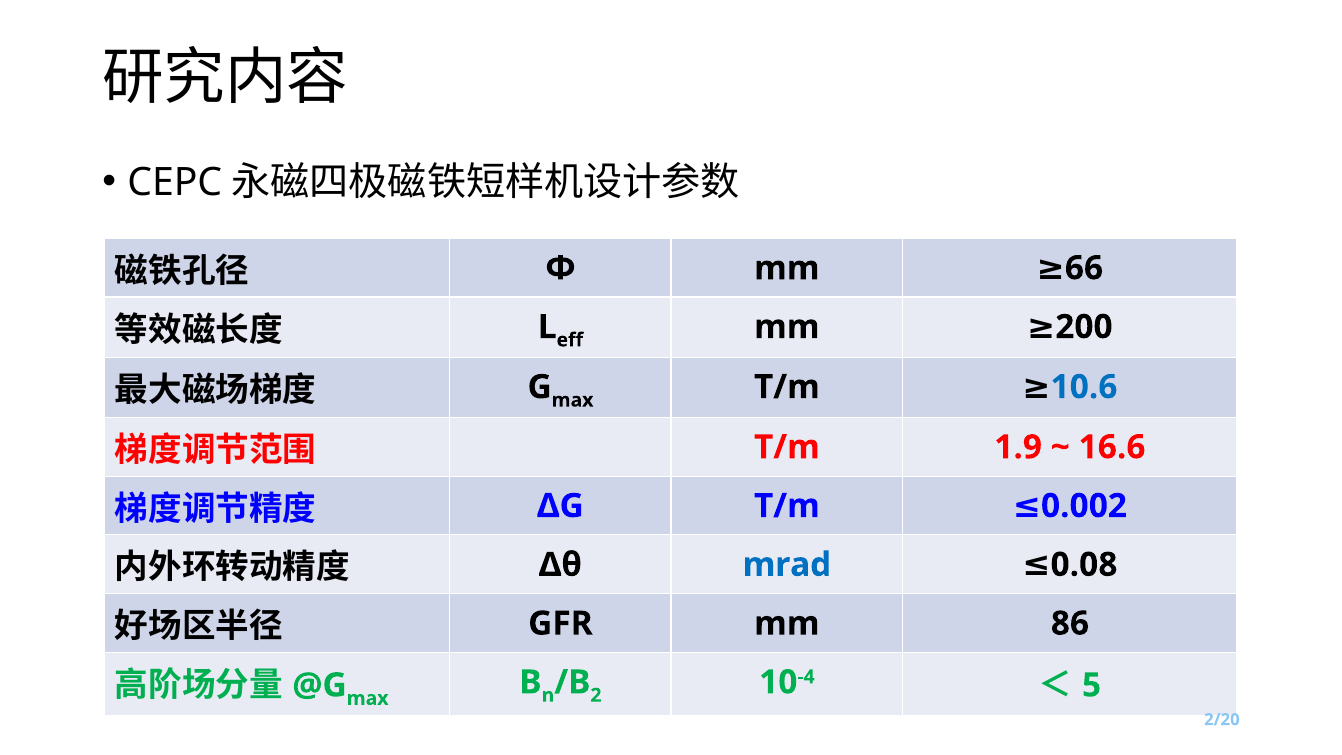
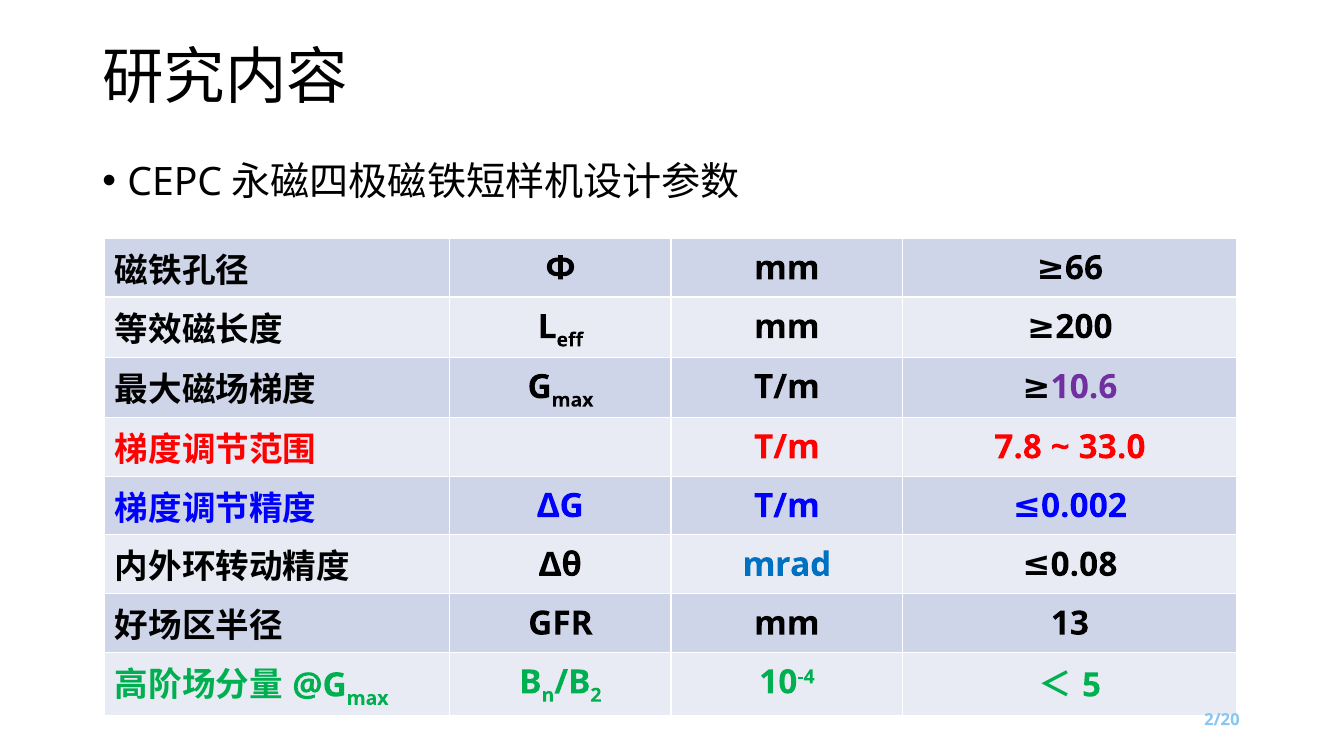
10.6 colour: blue -> purple (1084, 387)
1.9: 1.9 -> 7.8 (1018, 447)
16.6: 16.6 -> 33.0 (1112, 447)
86: 86 -> 13 (1070, 623)
